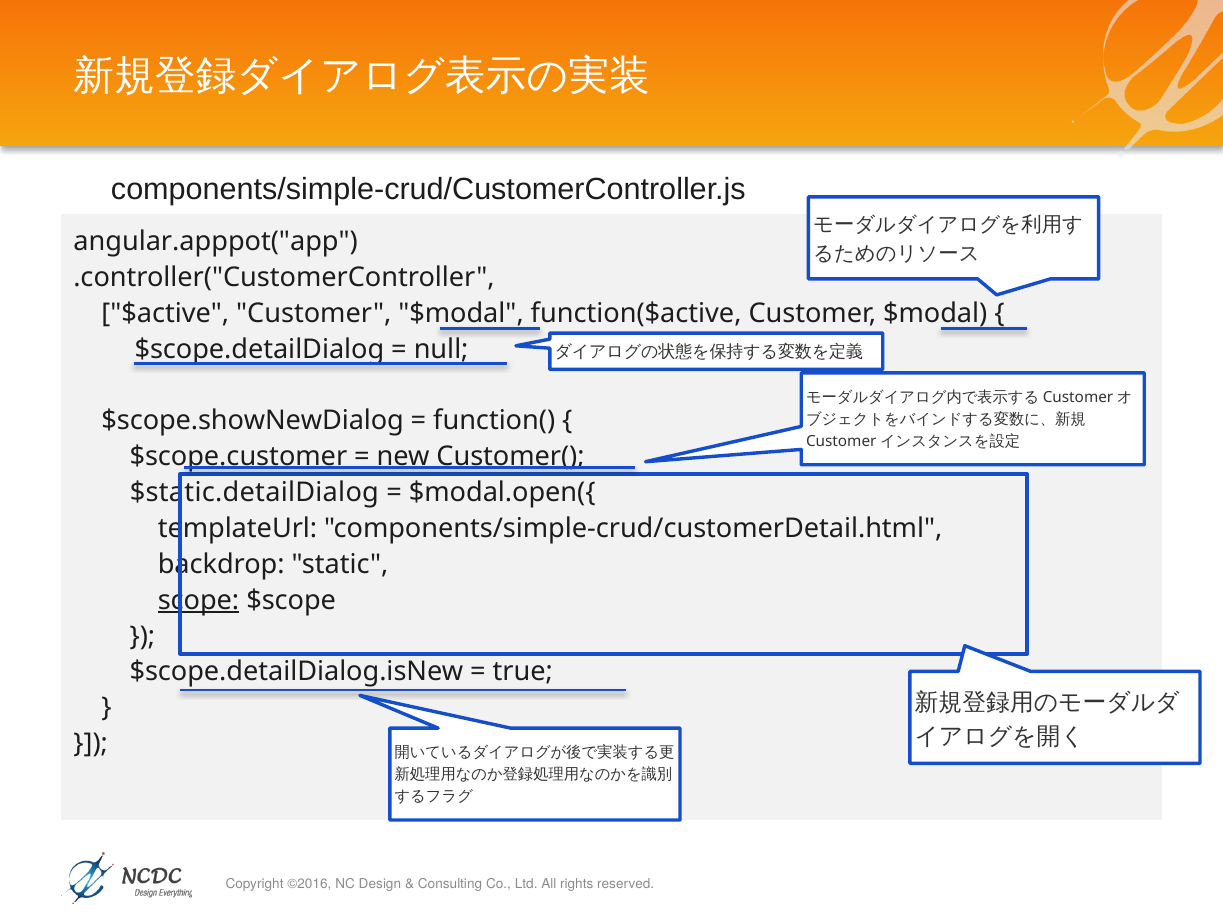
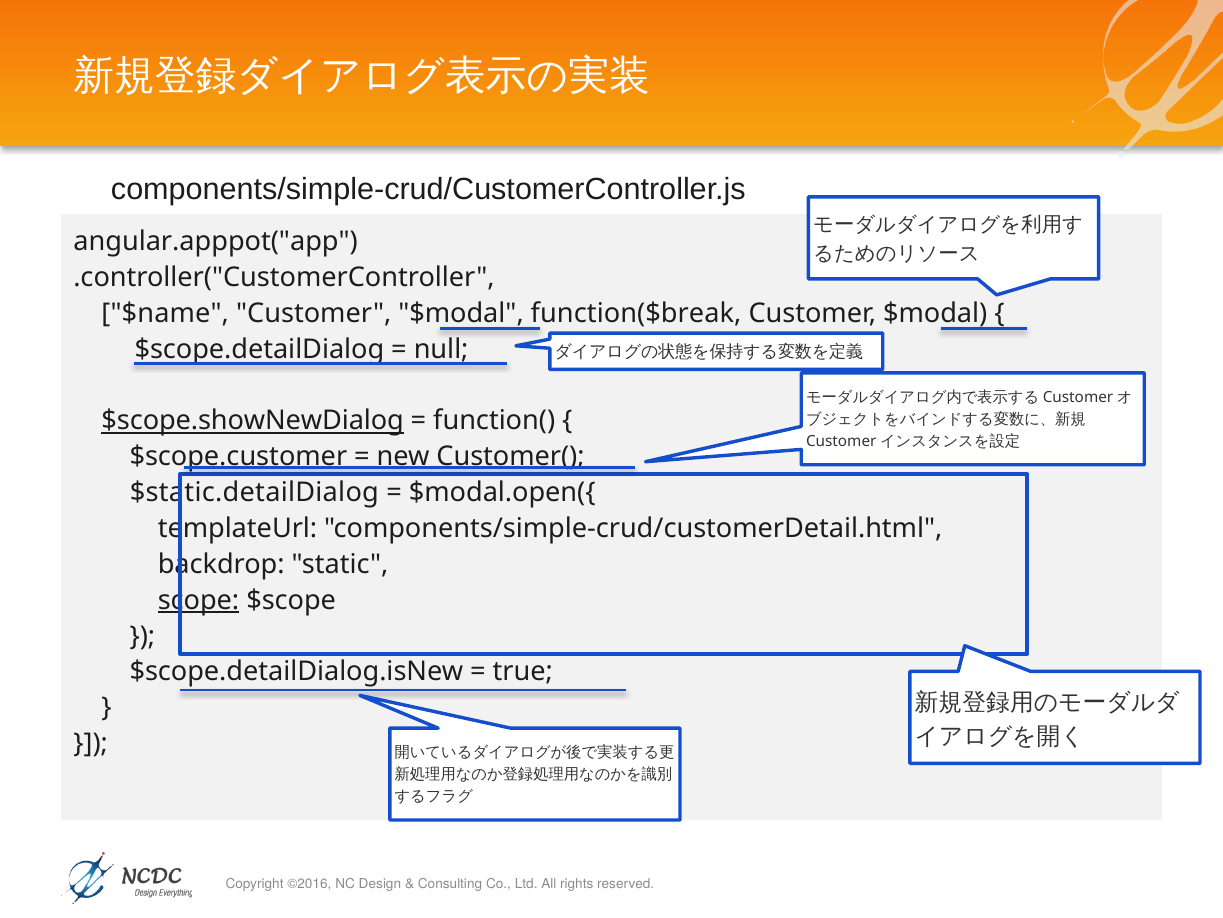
$active: $active -> $name (165, 313)
function($active: function($active -> function($break (636, 313)
$scope.showNewDialog underline: none -> present (253, 421)
